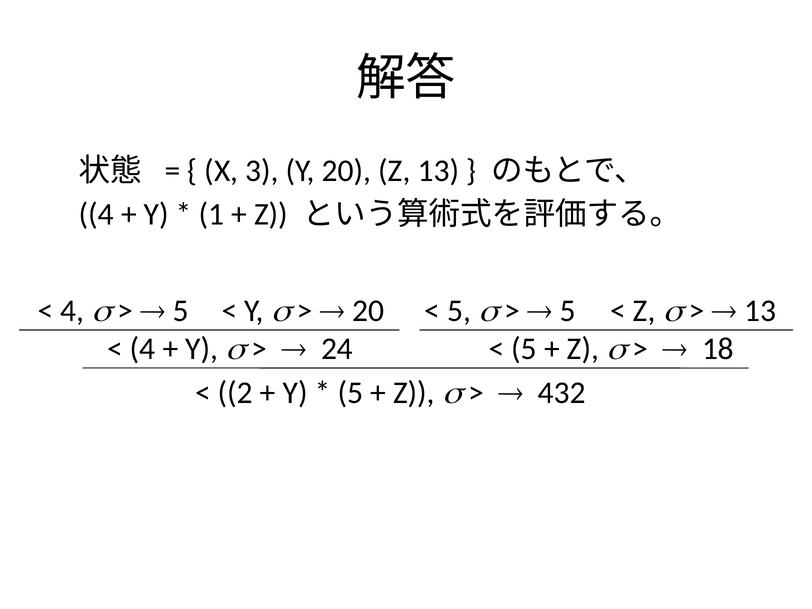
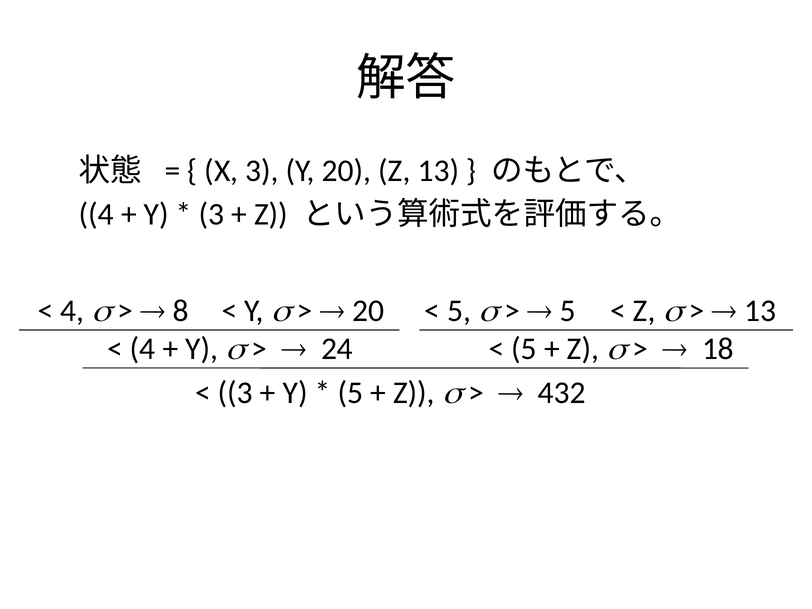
1: 1 -> 3 (211, 214)
5: 5 -> 8 (181, 311)
2: 2 -> 3 (235, 393)
